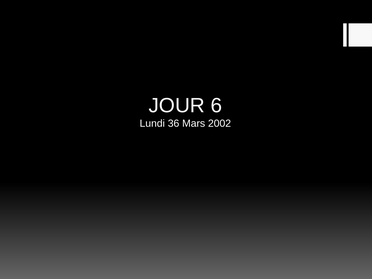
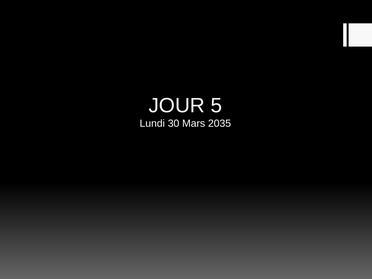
6: 6 -> 5 (216, 106)
36: 36 -> 30 (174, 123)
2002: 2002 -> 2035 (220, 123)
